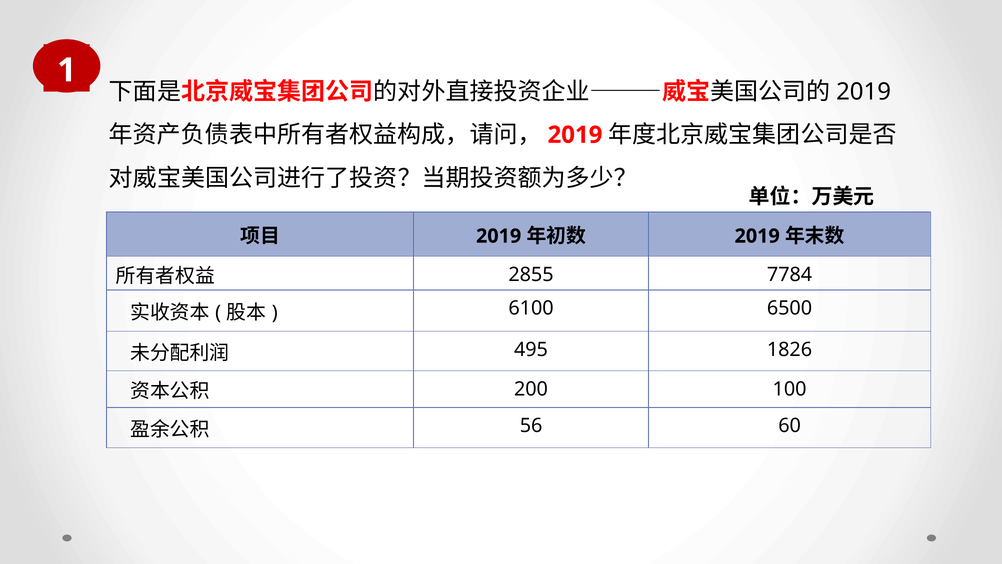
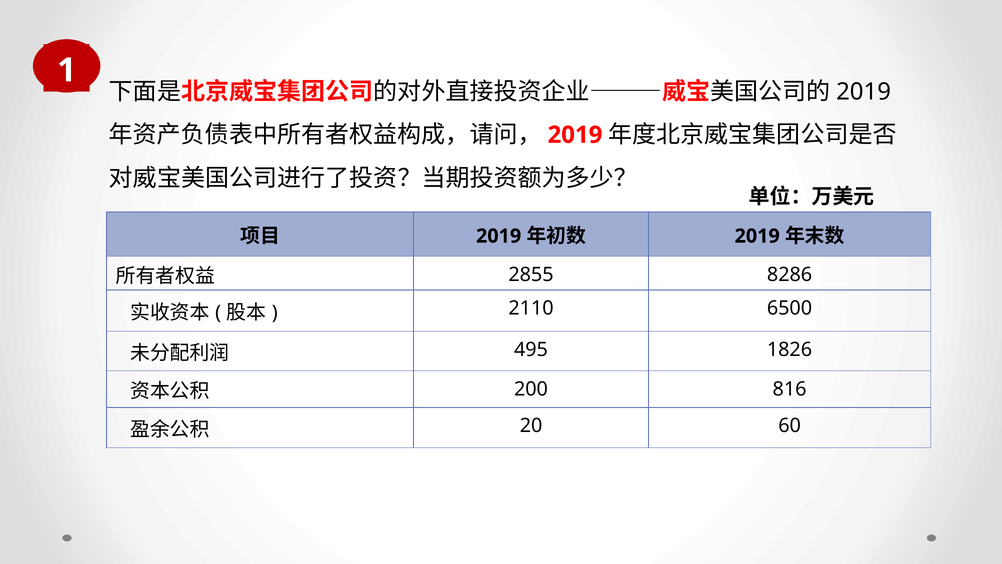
7784: 7784 -> 8286 (790, 274)
6100: 6100 -> 2110 (531, 308)
100: 100 -> 816 (790, 389)
56: 56 -> 20 (531, 426)
